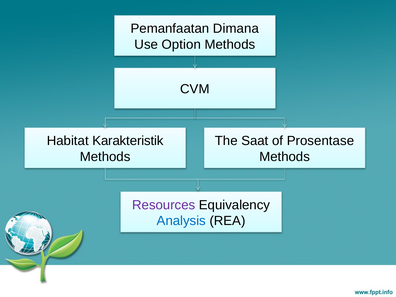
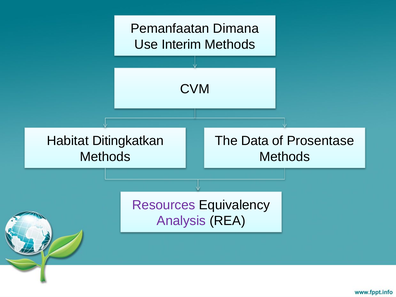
Option: Option -> Interim (181, 44)
Karakteristik: Karakteristik -> Ditingkatkan (128, 141)
Saat: Saat -> Data (255, 141)
Analysis colour: blue -> purple (181, 221)
